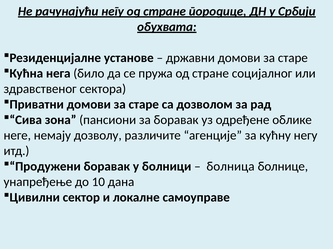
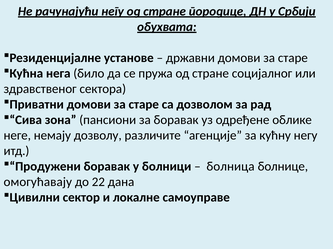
унапређење: унапређење -> омогућавају (38, 182)
10: 10 -> 22 (98, 182)
